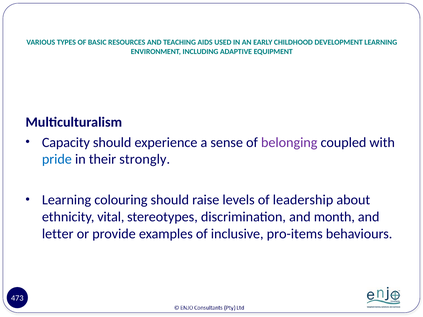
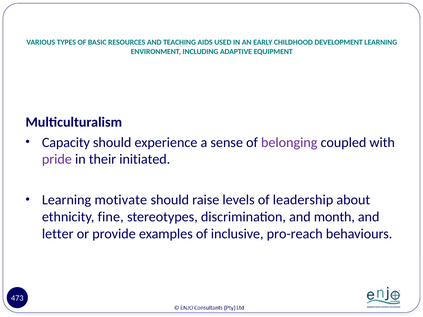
pride colour: blue -> purple (57, 159)
strongly: strongly -> initiated (145, 159)
colouring: colouring -> motivate (121, 200)
vital: vital -> fine (111, 217)
pro-items: pro-items -> pro-reach (295, 234)
